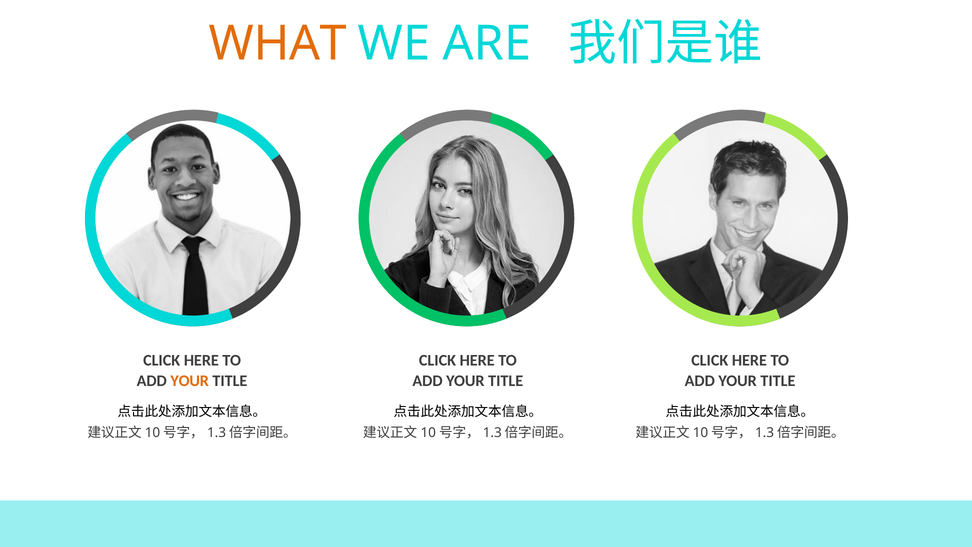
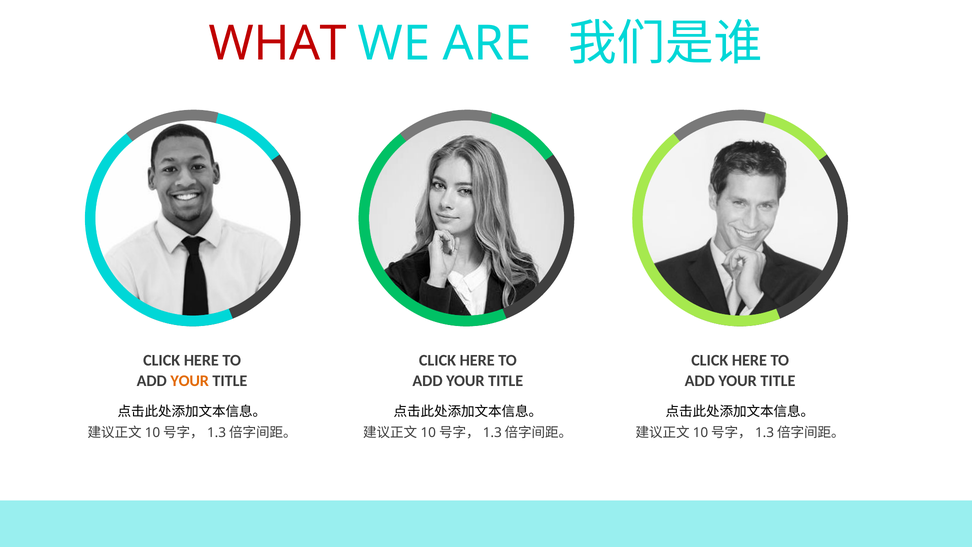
WHAT colour: orange -> red (278, 44)
